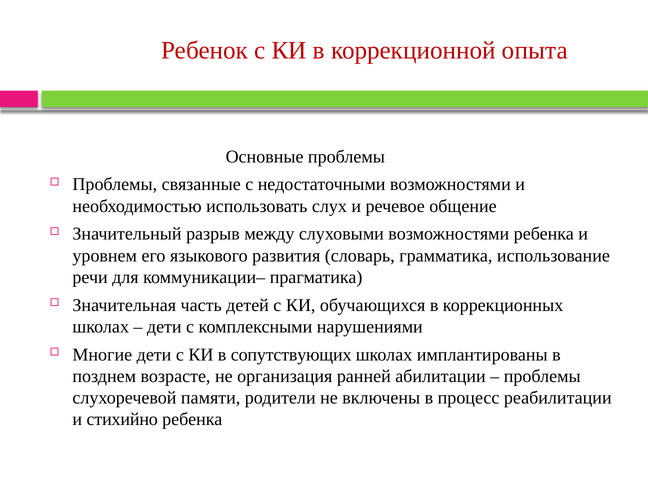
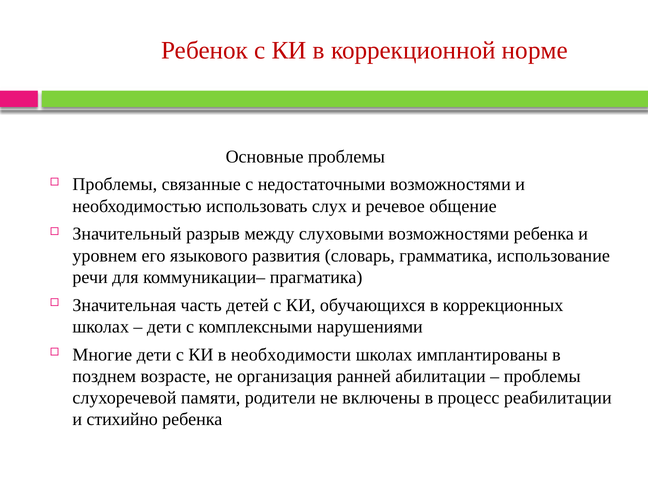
опыта: опыта -> норме (535, 50)
сопутствующих: сопутствующих -> необходимости (291, 355)
